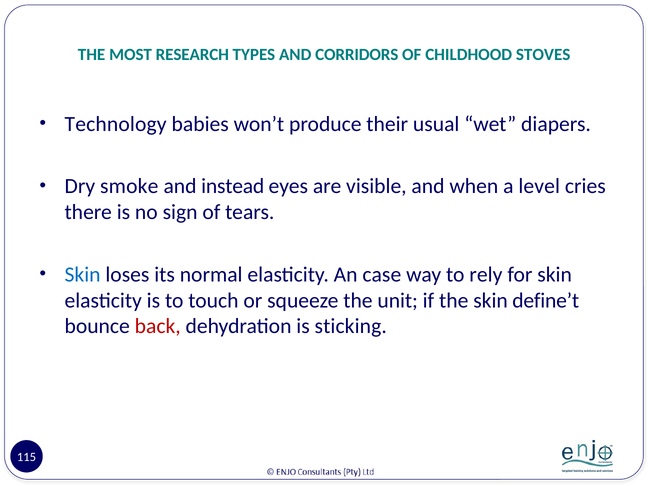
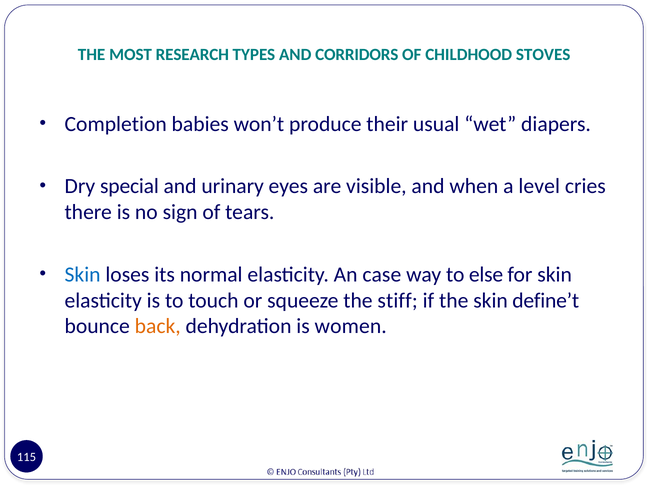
Technology: Technology -> Completion (116, 124)
smoke: smoke -> special (129, 186)
instead: instead -> urinary (233, 186)
rely: rely -> else (486, 274)
unit: unit -> stiff (398, 300)
back colour: red -> orange (158, 326)
sticking: sticking -> women (351, 326)
